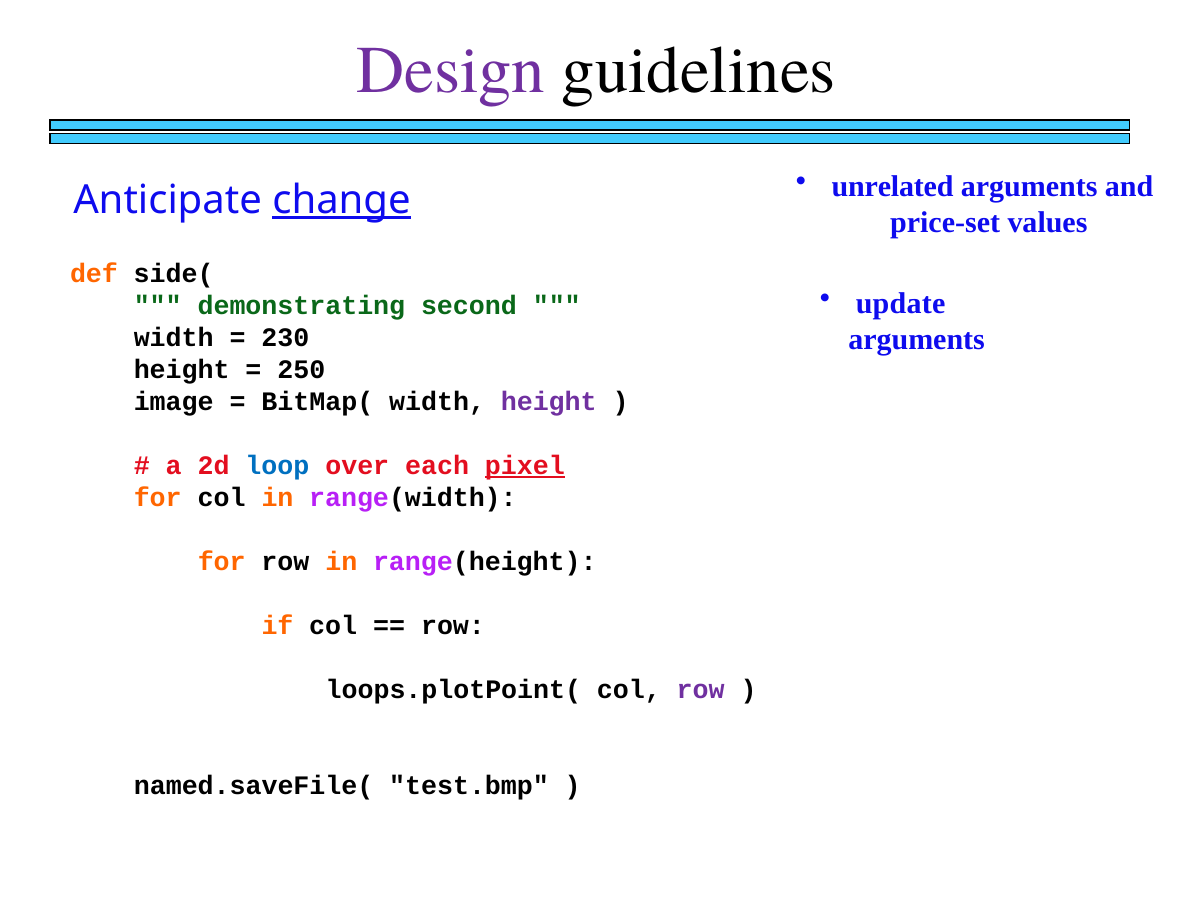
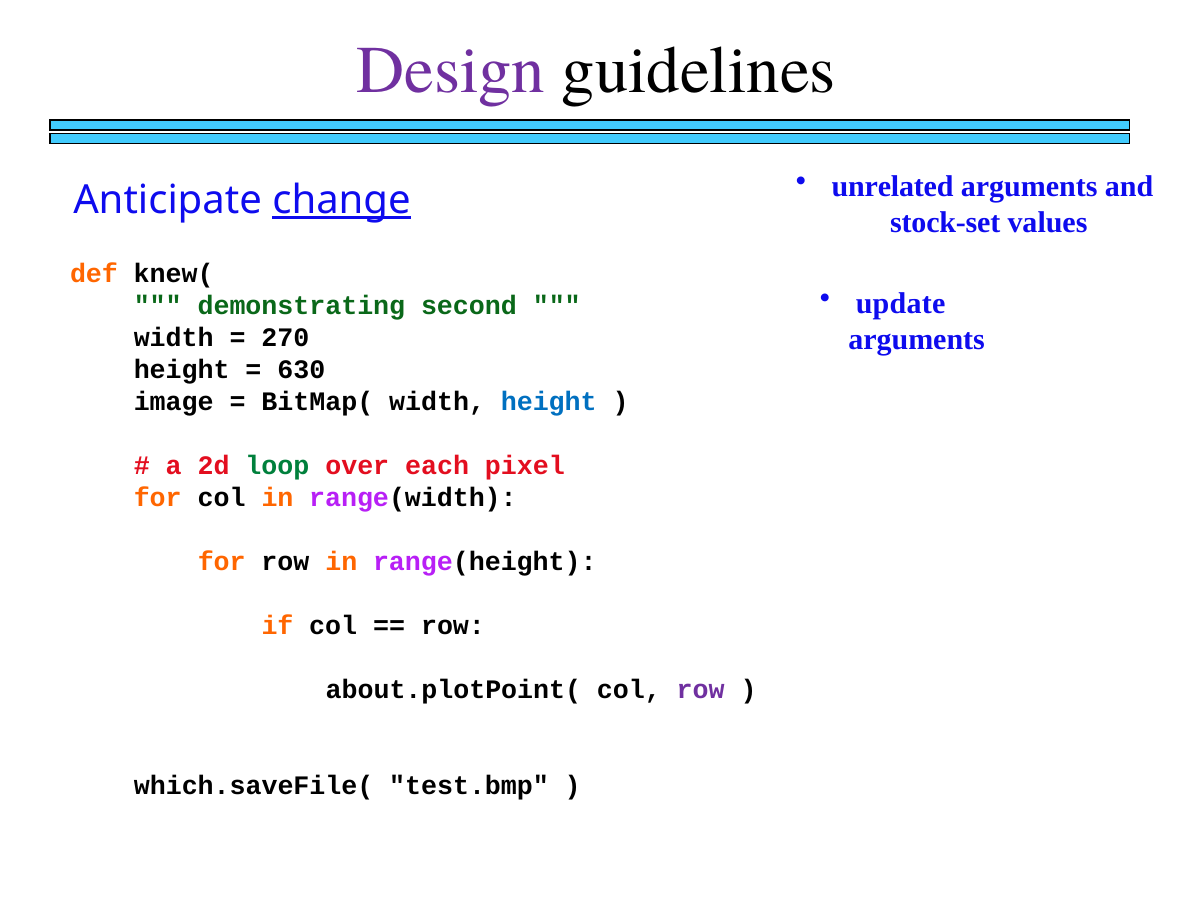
price-set: price-set -> stock-set (945, 222)
side(: side( -> knew( (174, 273)
230: 230 -> 270 (285, 337)
250: 250 -> 630 (301, 369)
height colour: purple -> blue (549, 401)
loop colour: blue -> green (277, 465)
pixel underline: present -> none (525, 465)
loops.plotPoint(: loops.plotPoint( -> about.plotPoint( (453, 689)
named.saveFile(: named.saveFile( -> which.saveFile( (254, 785)
